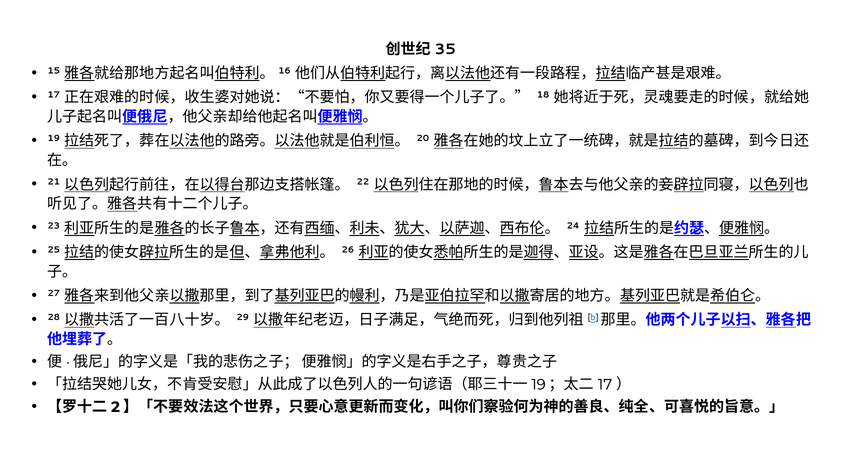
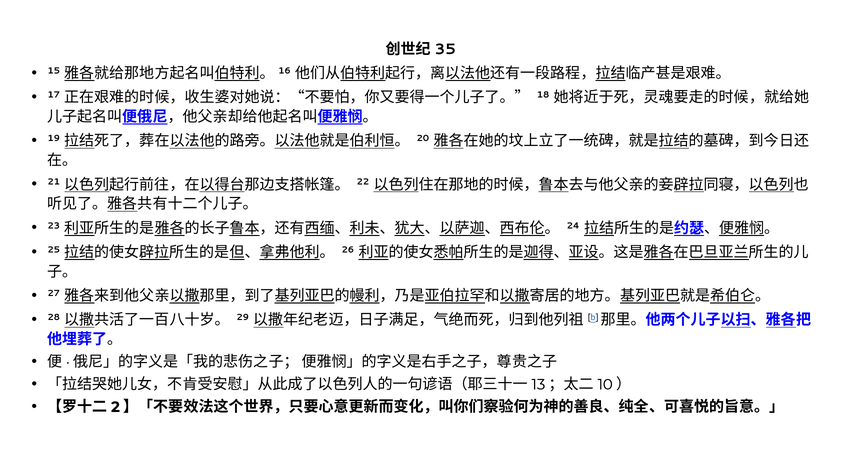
19: 19 -> 13 (538, 384)
17: 17 -> 10 (605, 384)
